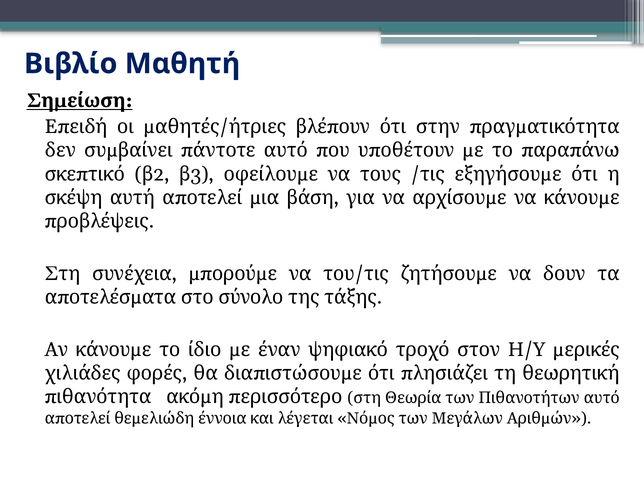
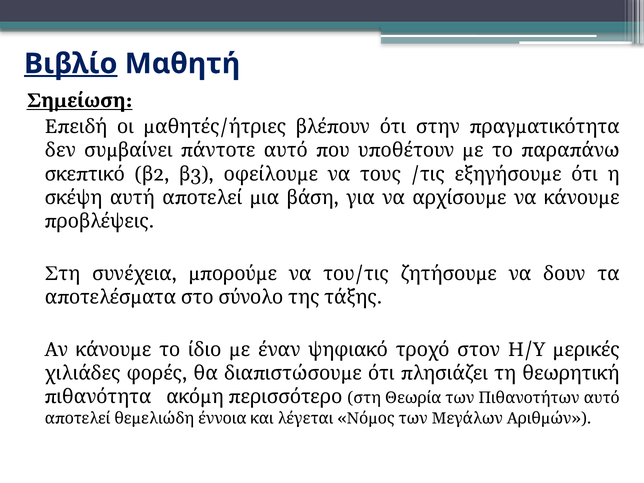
Βιβλίο underline: none -> present (71, 64)
